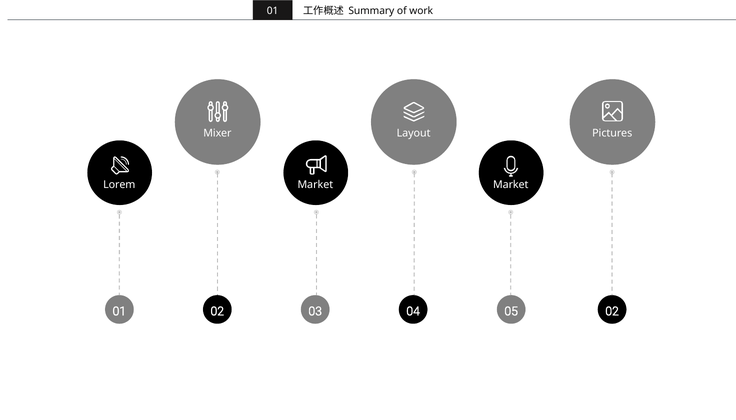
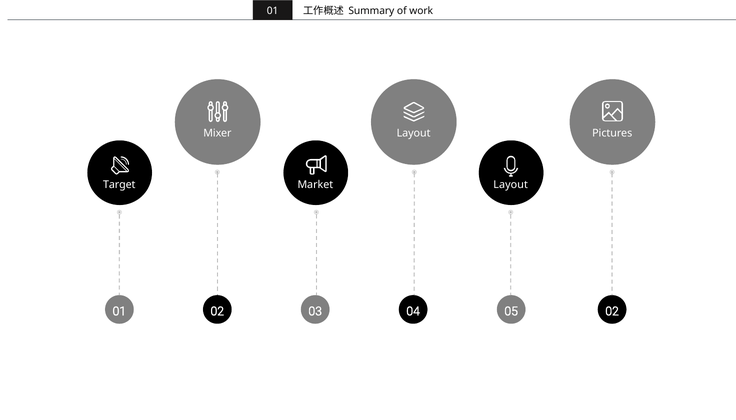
Lorem: Lorem -> Target (119, 185)
Market Market: Market -> Layout (511, 185)
